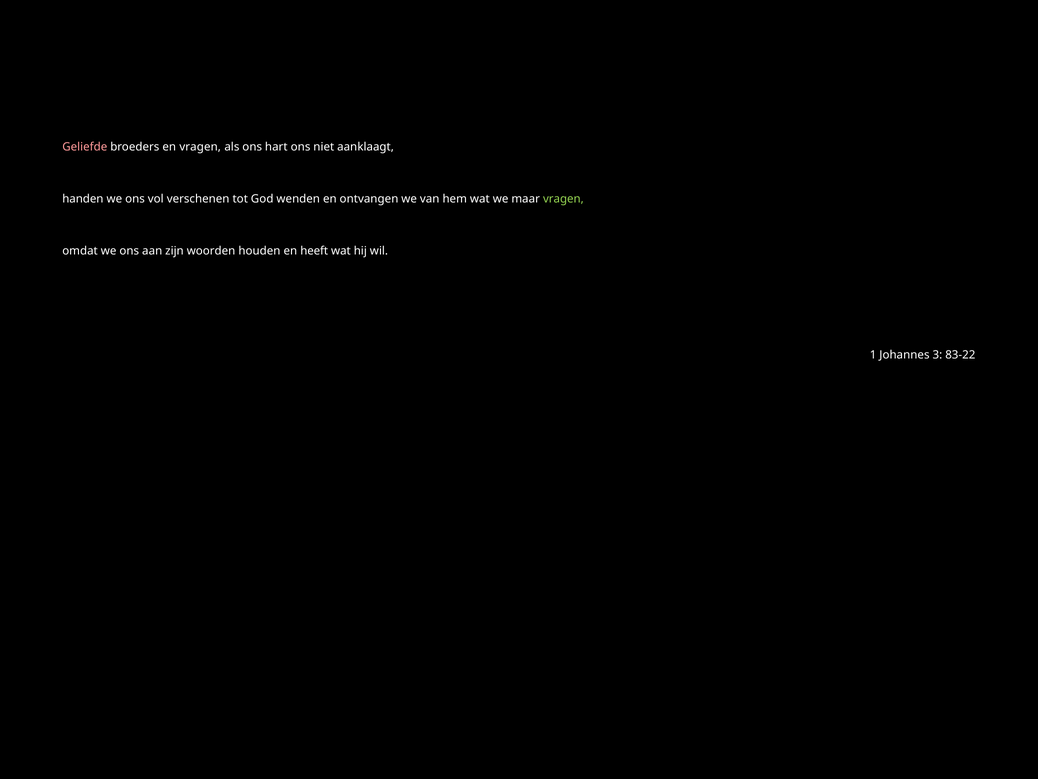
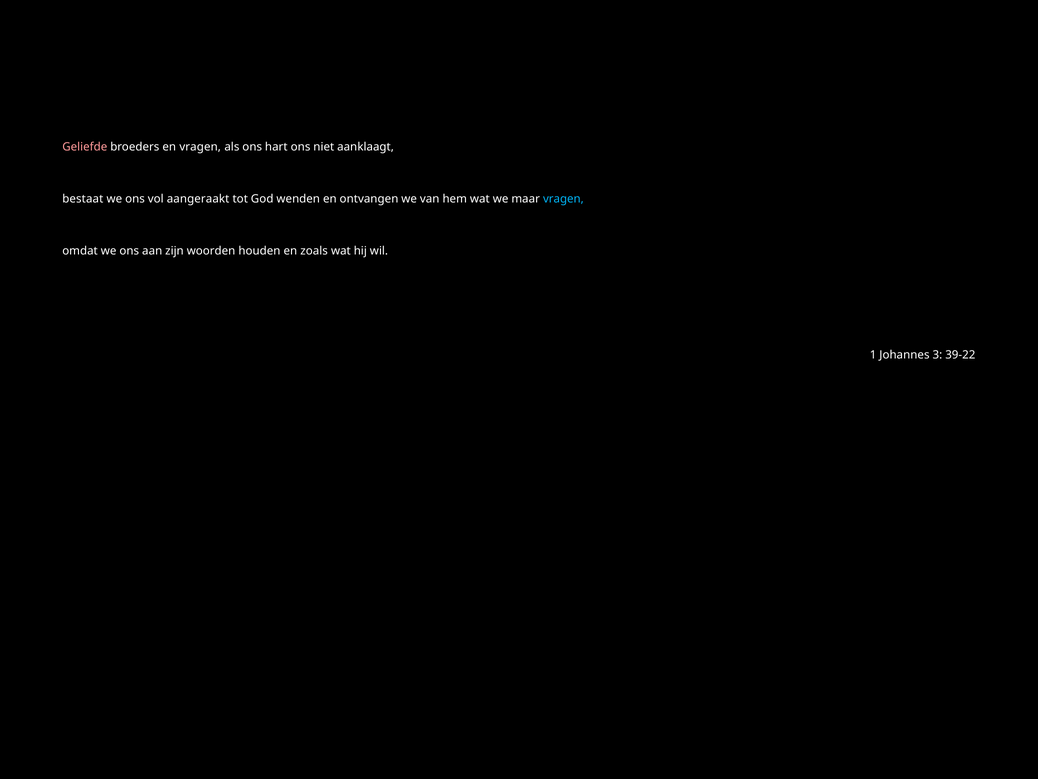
handen: handen -> bestaat (83, 199)
verschenen: verschenen -> aangeraakt (198, 199)
vragen colour: light green -> light blue (563, 199)
heeft: heeft -> zoals (314, 251)
83-22: 83-22 -> 39-22 (960, 355)
